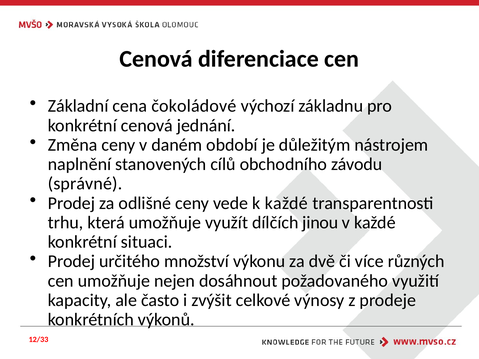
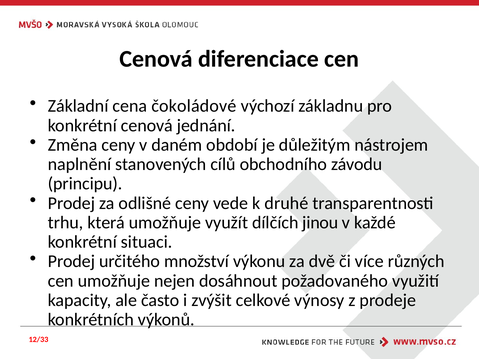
správné: správné -> principu (85, 184)
k každé: každé -> druhé (286, 203)
